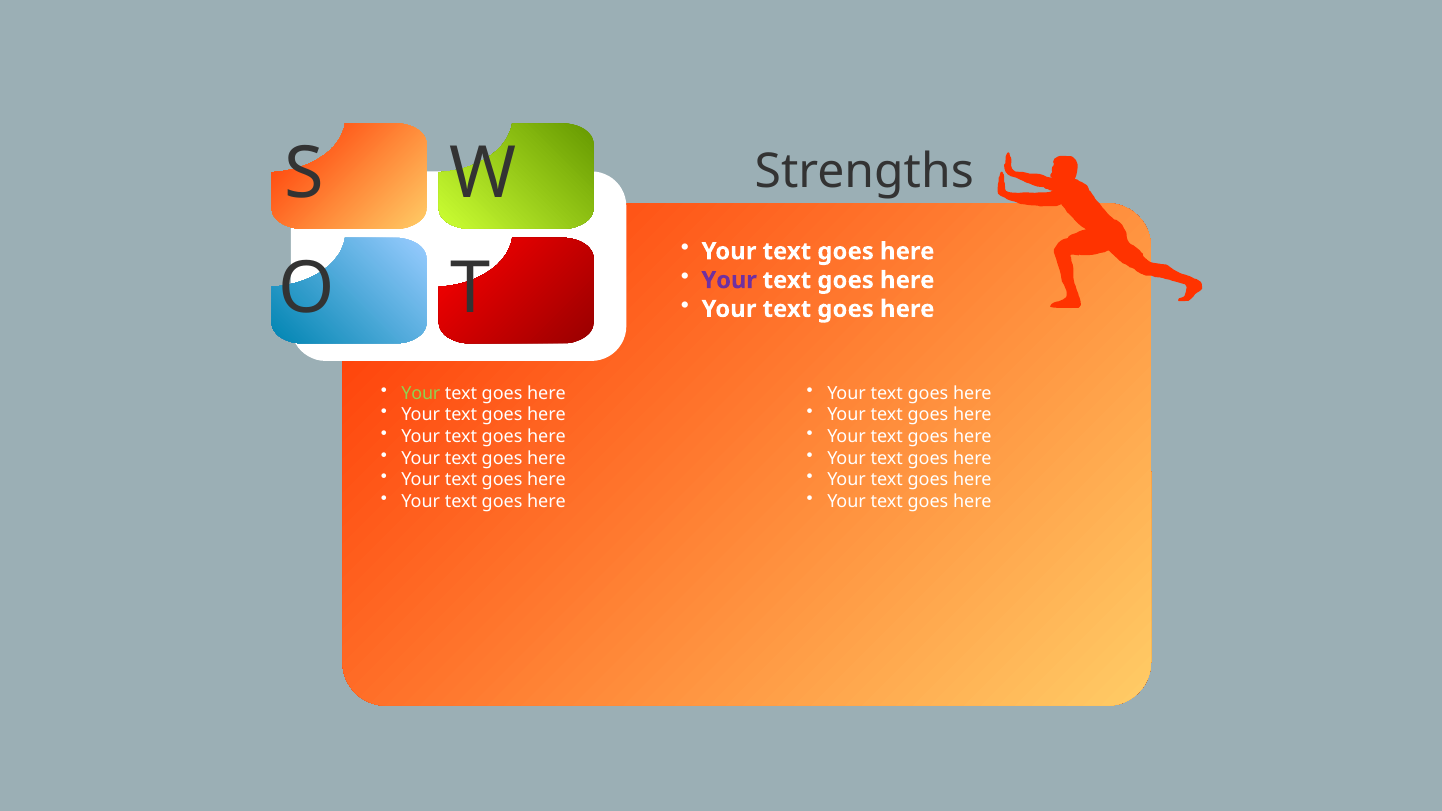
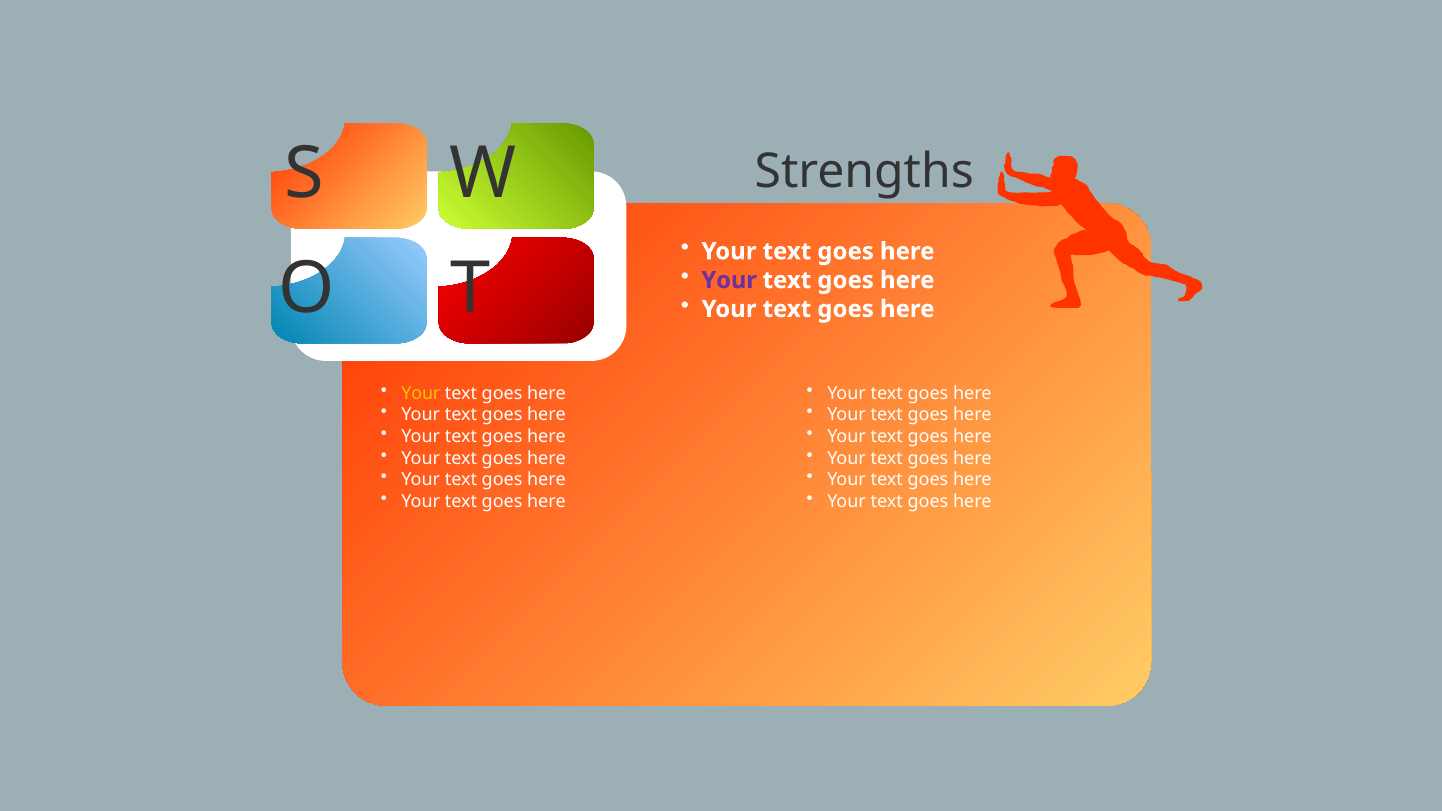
Your colour: light green -> yellow (421, 393)
